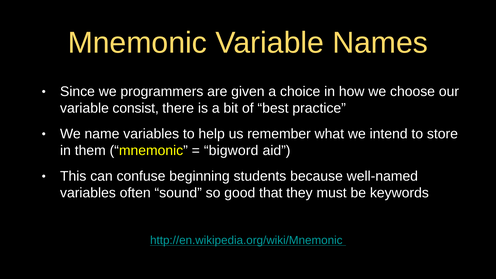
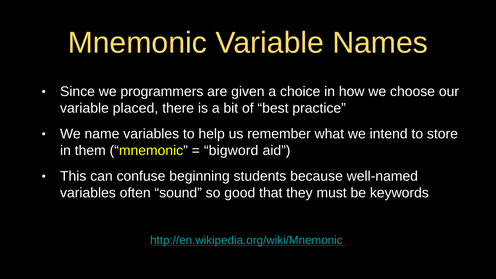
consist: consist -> placed (136, 108)
